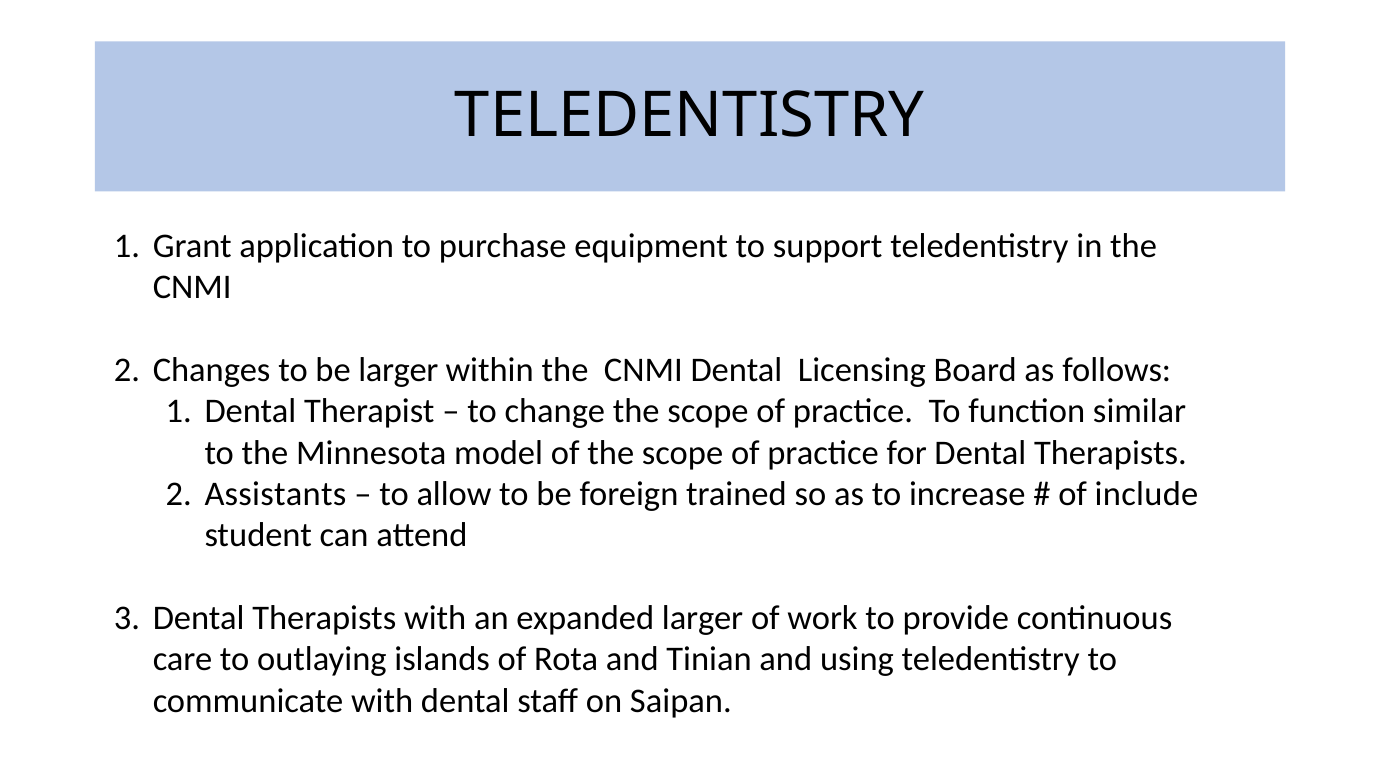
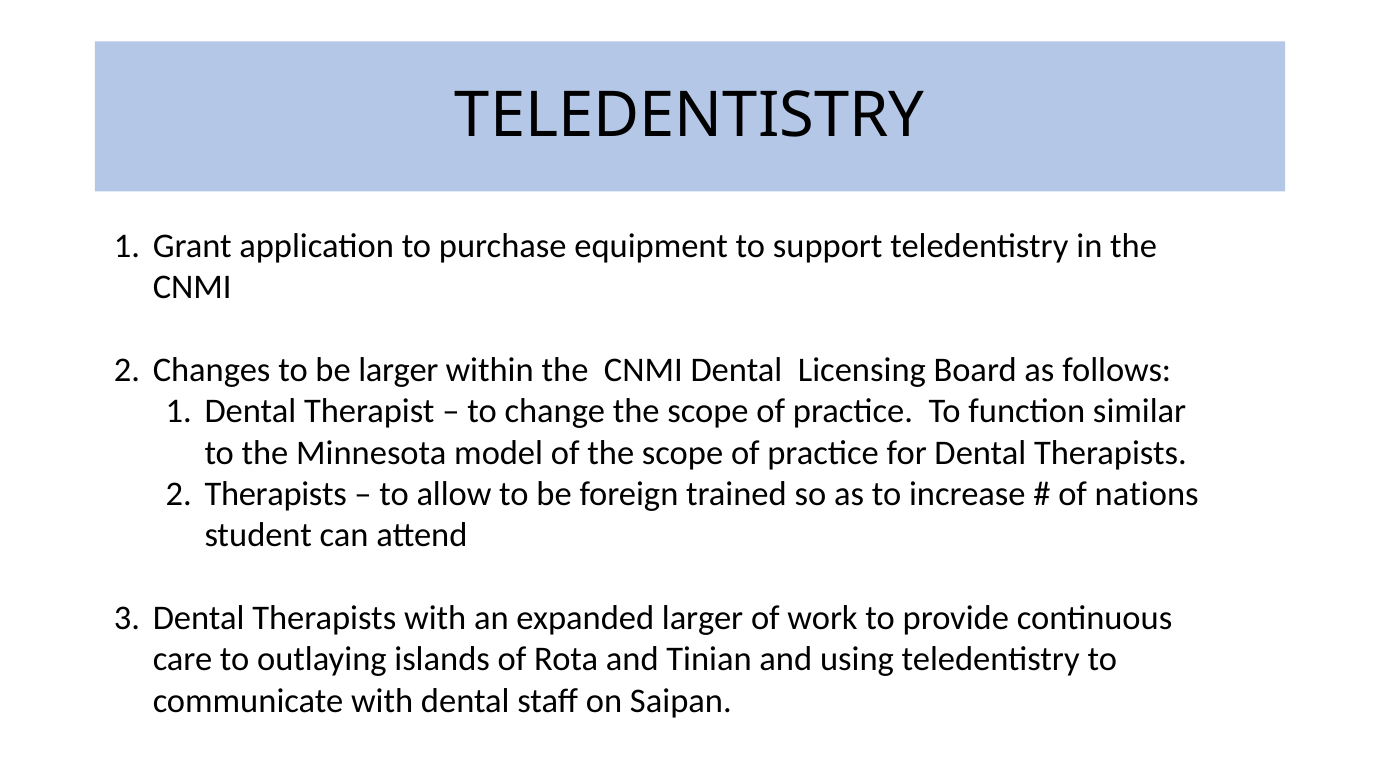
Assistants: Assistants -> Therapists (276, 494)
include: include -> nations (1147, 494)
